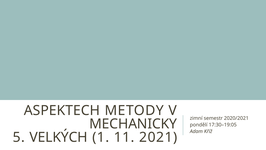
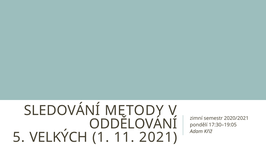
ASPEKTECH: ASPEKTECH -> SLEDOVÁNÍ (62, 110)
MECHANICKY: MECHANICKY -> ODDĚLOVÁNÍ (133, 124)
